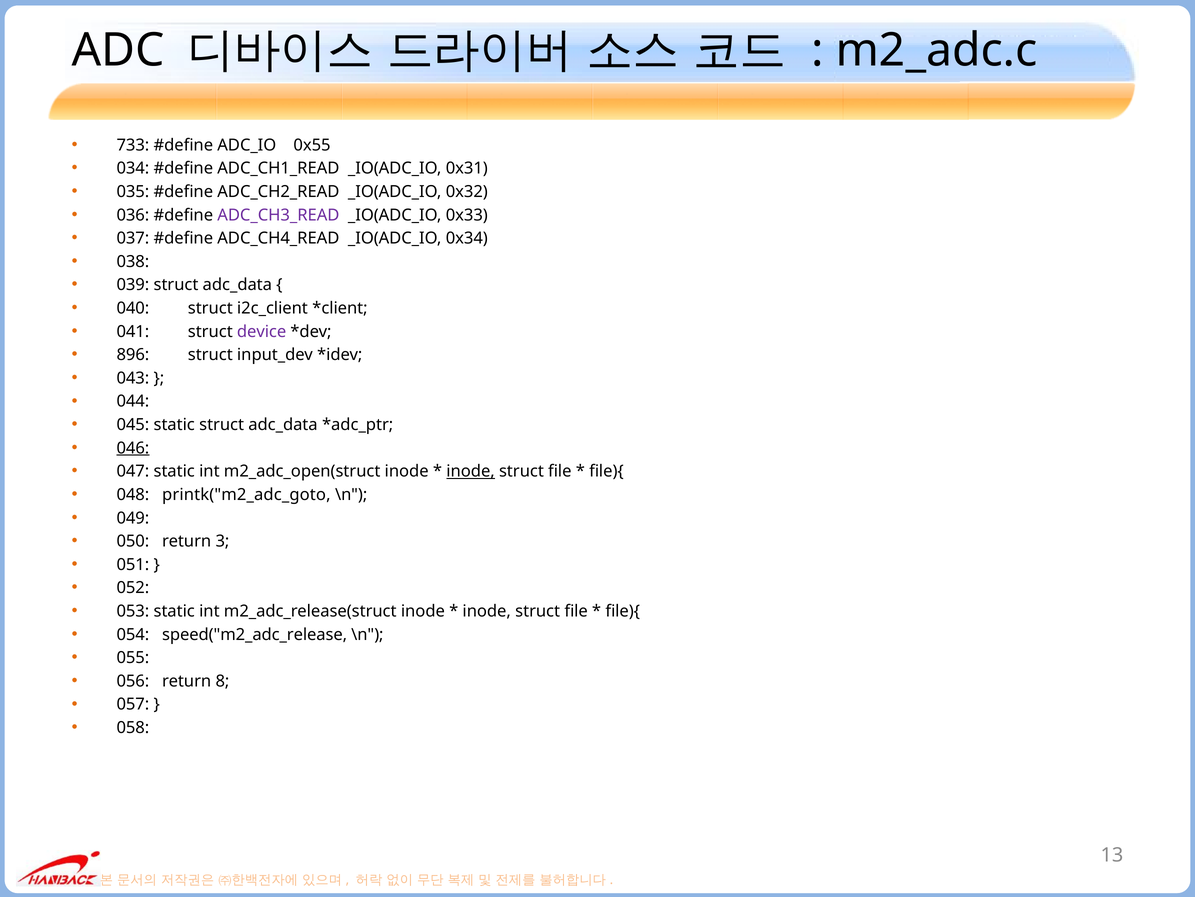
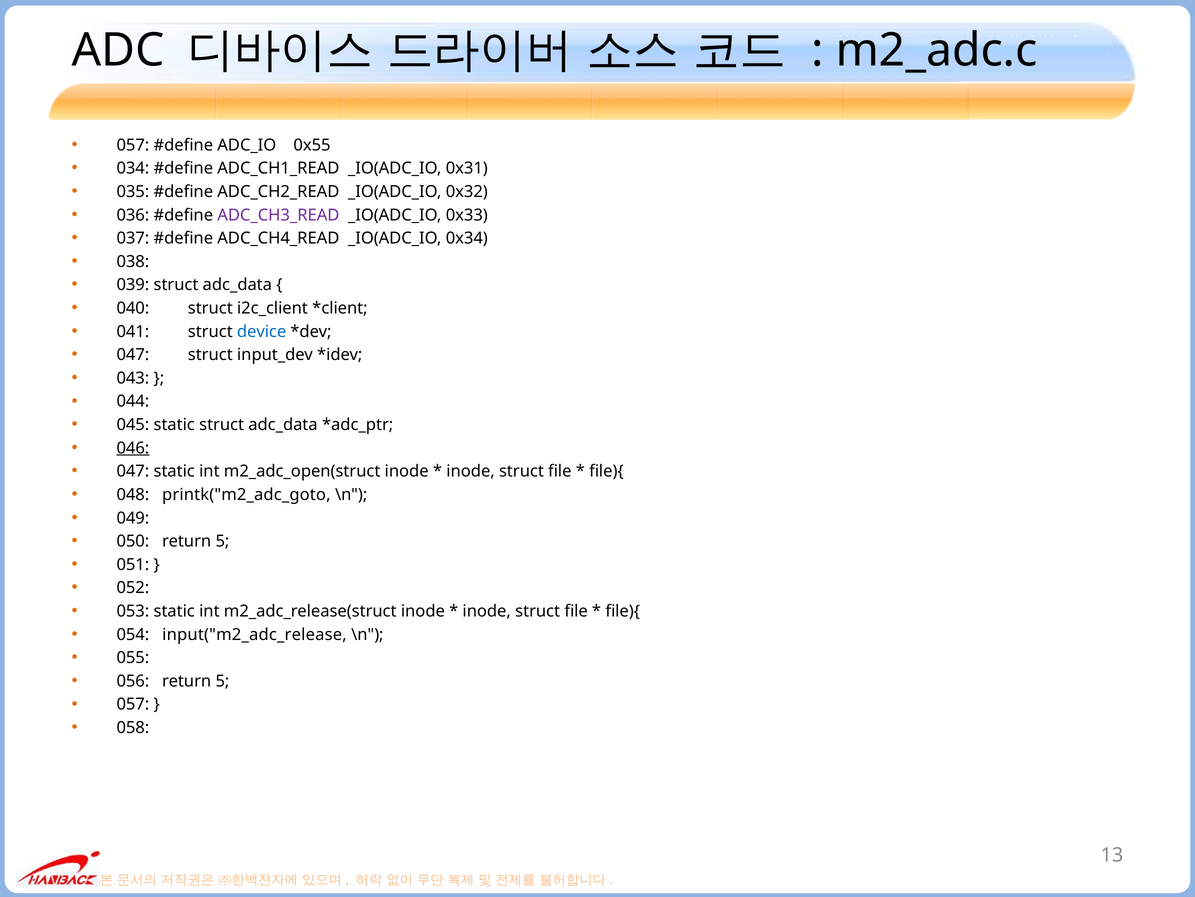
733: 733 -> 057 (133, 145)
device colour: purple -> blue (262, 331)
896: 896 -> 047 (133, 355)
inode underline: present -> none (471, 471)
050 return 3: 3 -> 5 (222, 541)
speed("m2_adc_release: speed("m2_adc_release -> input("m2_adc_release (254, 634)
056 return 8: 8 -> 5 (222, 681)
